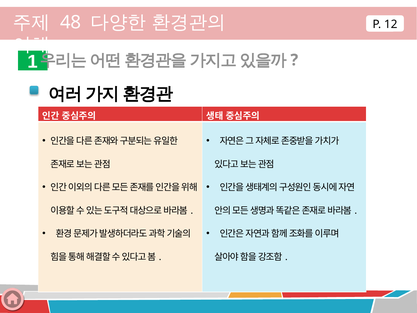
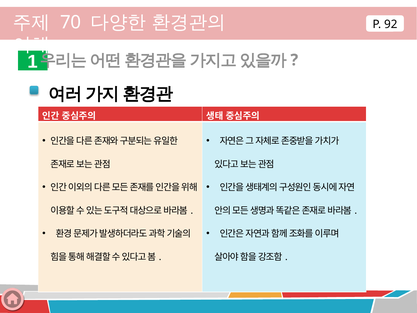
48: 48 -> 70 (71, 22)
12: 12 -> 92 (391, 24)
